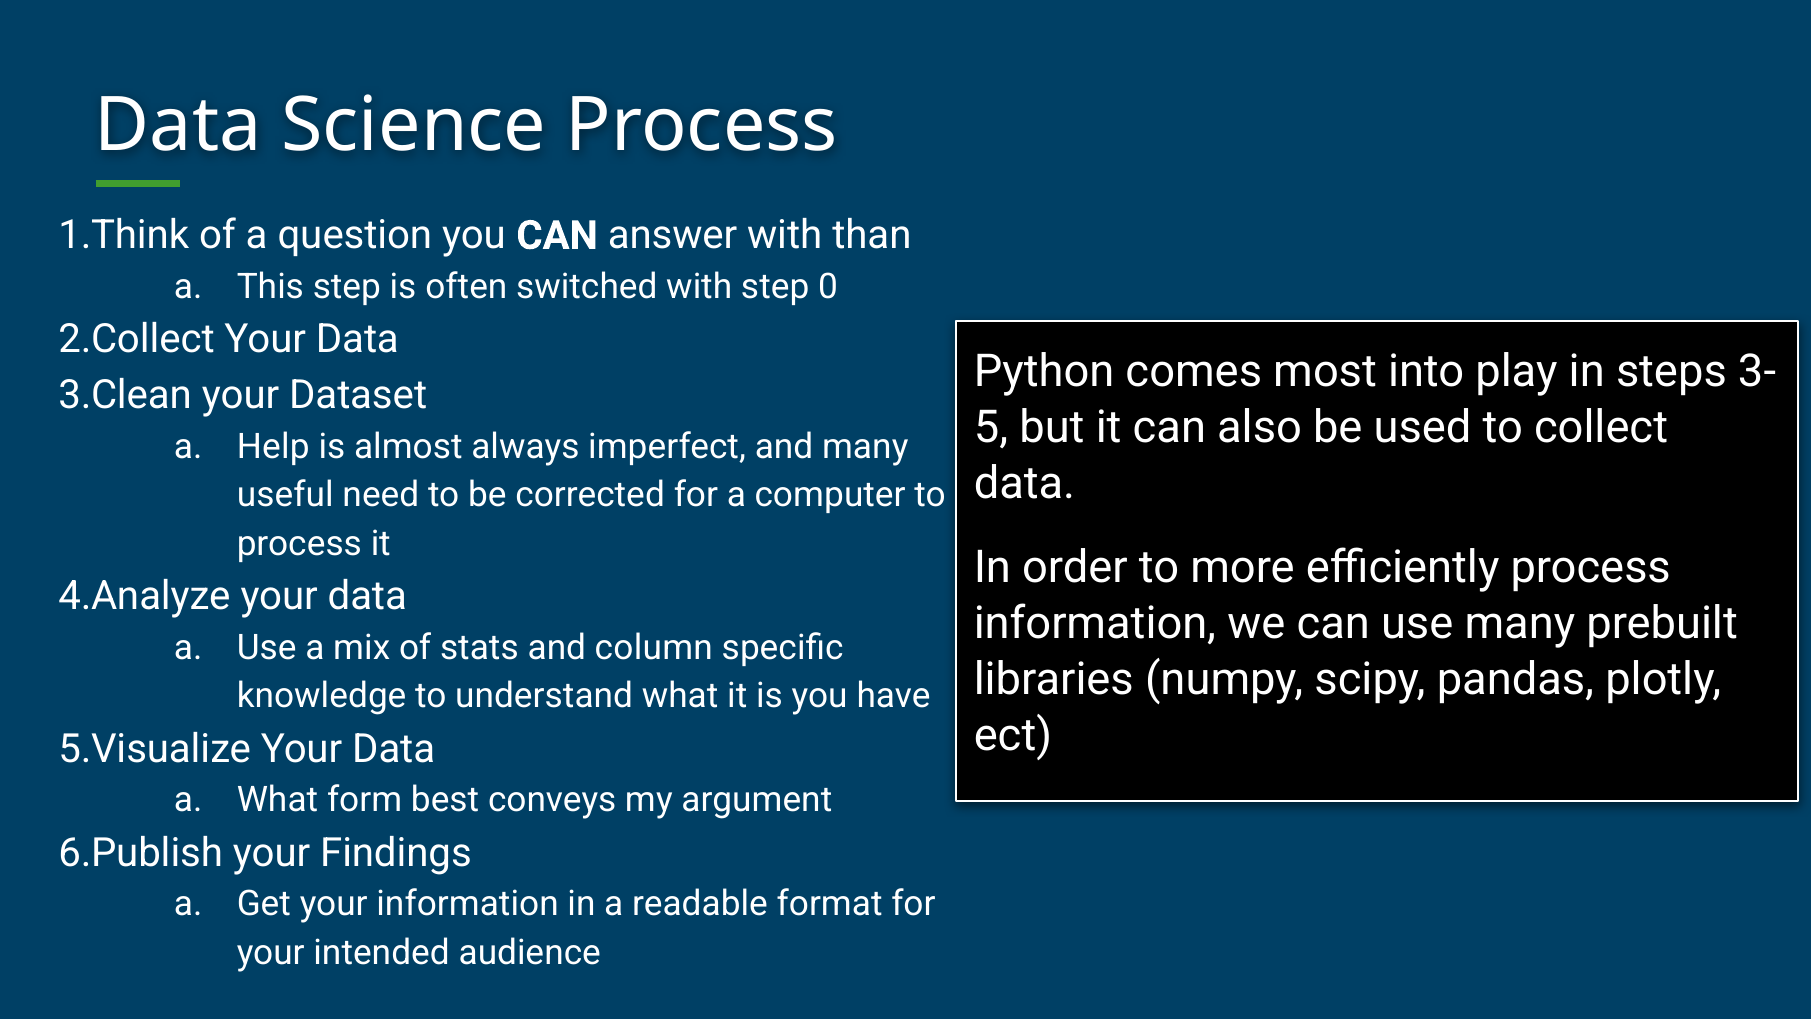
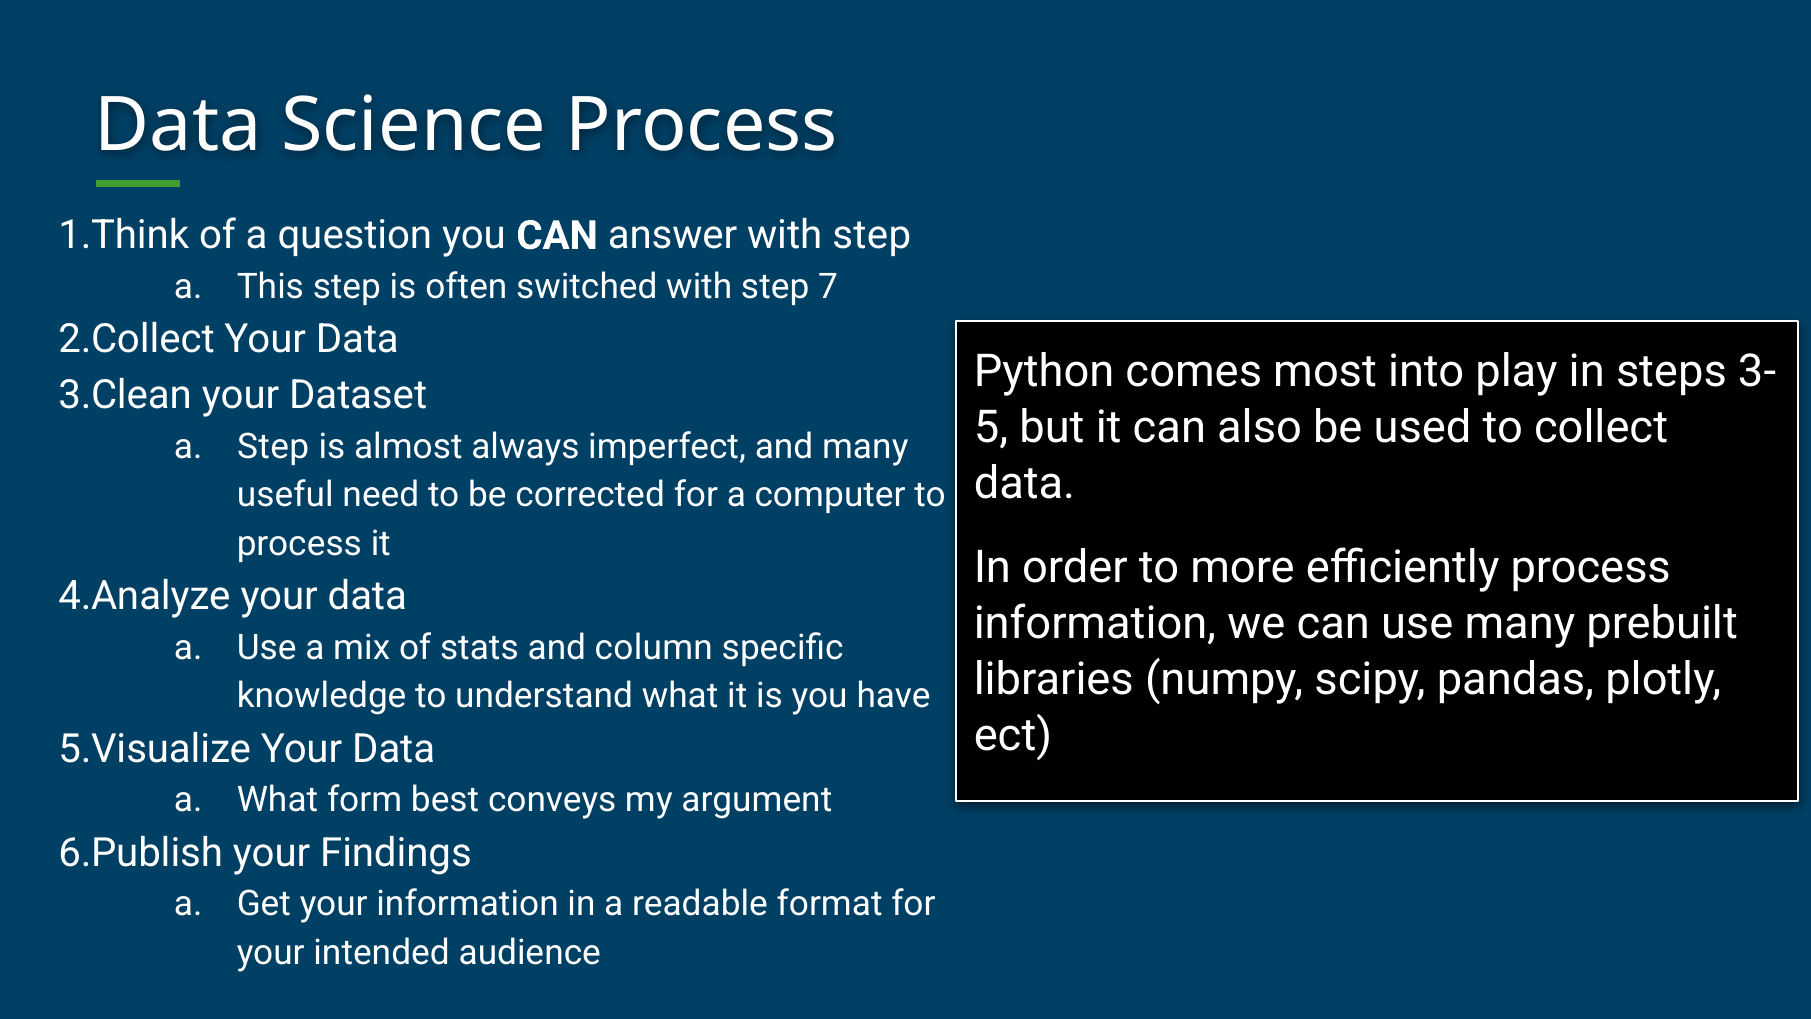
answer with than: than -> step (872, 236)
0: 0 -> 7 (828, 287)
a Help: Help -> Step (273, 446)
